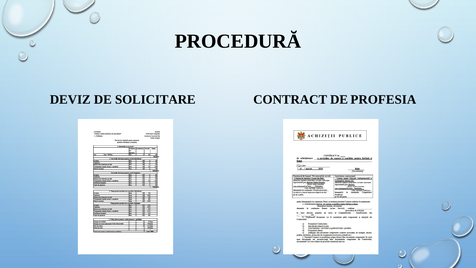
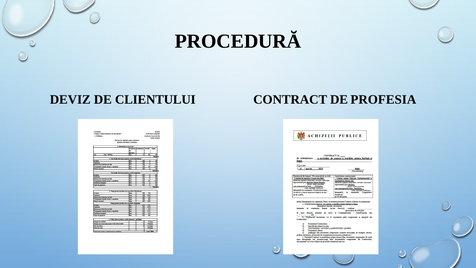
SOLICITARE: SOLICITARE -> CLIENTULUI (155, 99)
